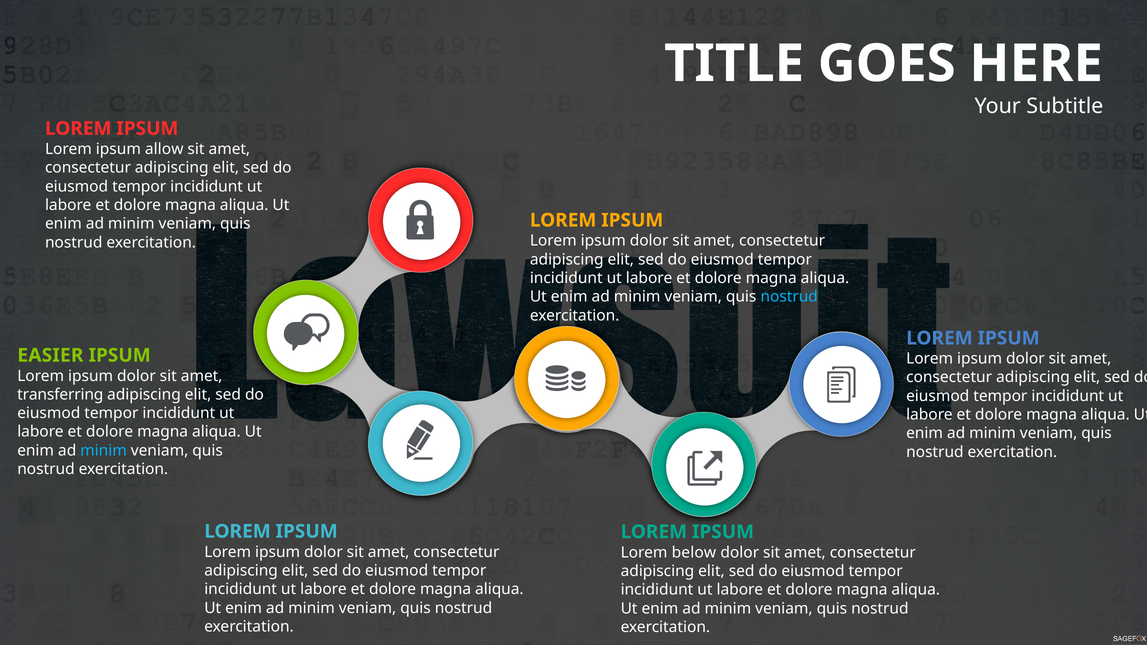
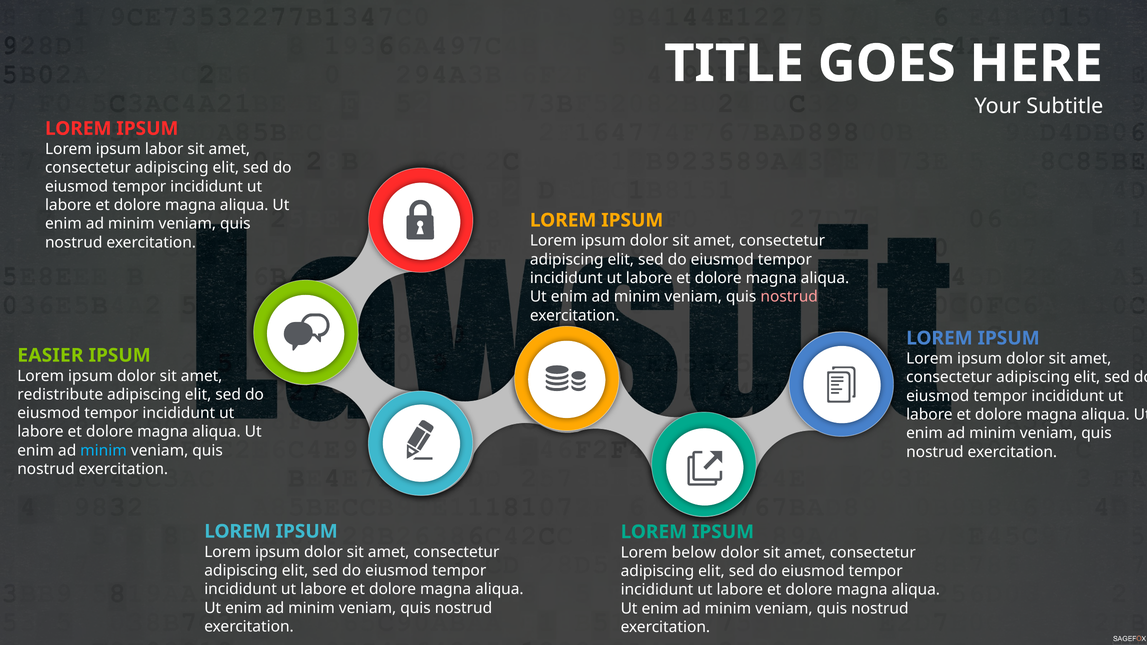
allow: allow -> labor (164, 149)
nostrud colour: light blue -> pink (789, 297)
transferring: transferring -> redistribute (60, 395)
